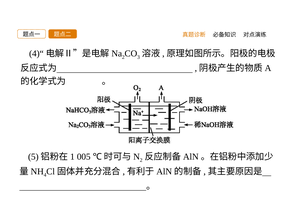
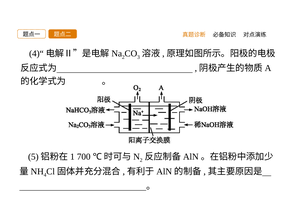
005: 005 -> 700 (84, 156)
